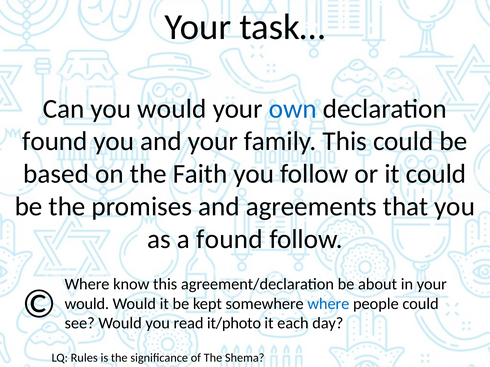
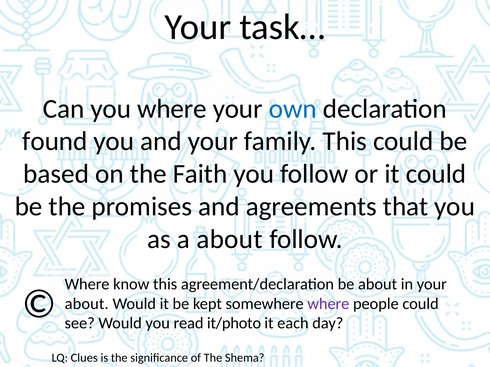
you would: would -> where (172, 109)
a found: found -> about (230, 239)
would: would -> about (87, 304)
where colour: blue -> purple (328, 304)
Rules: Rules -> Clues (84, 358)
